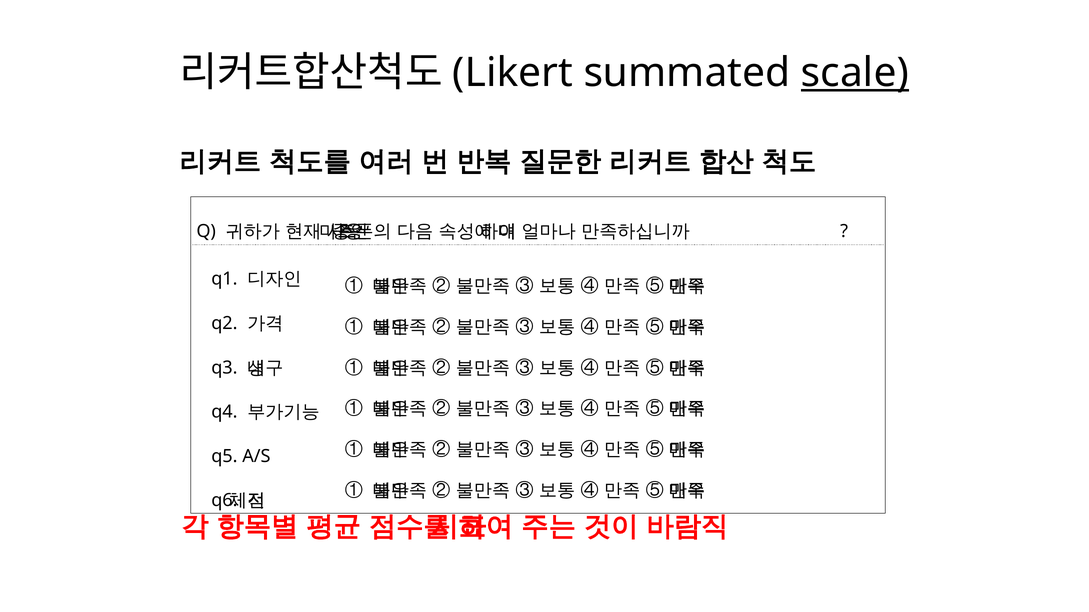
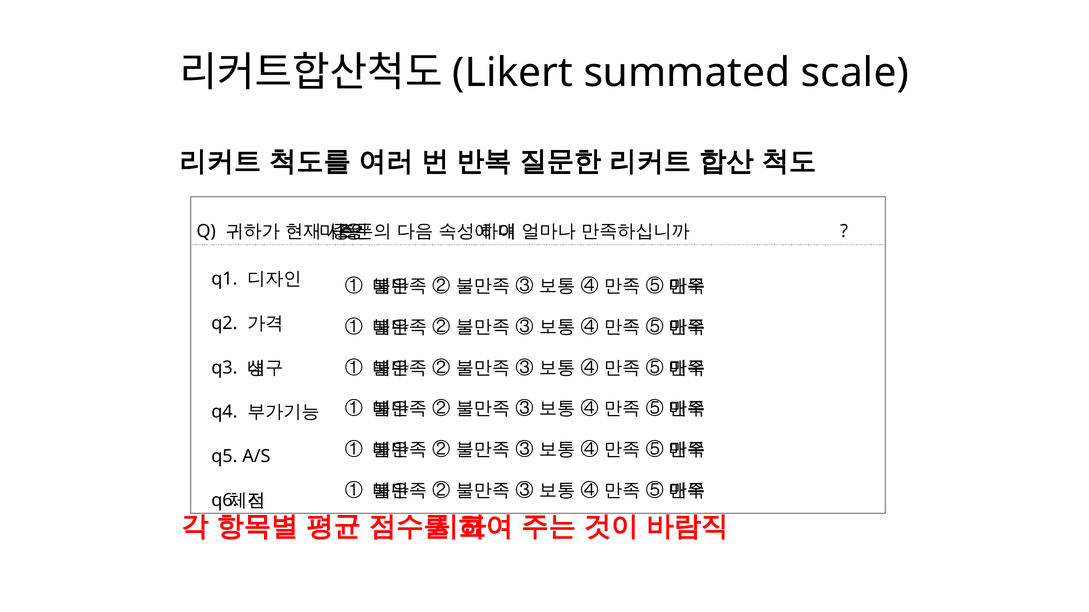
scale underline: present -> none (855, 73)
